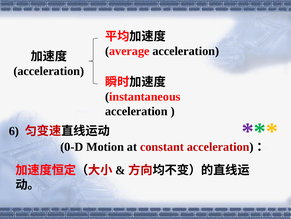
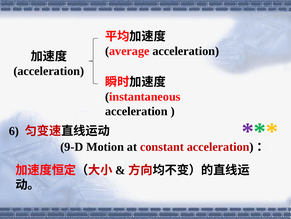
0-D: 0-D -> 9-D (72, 146)
